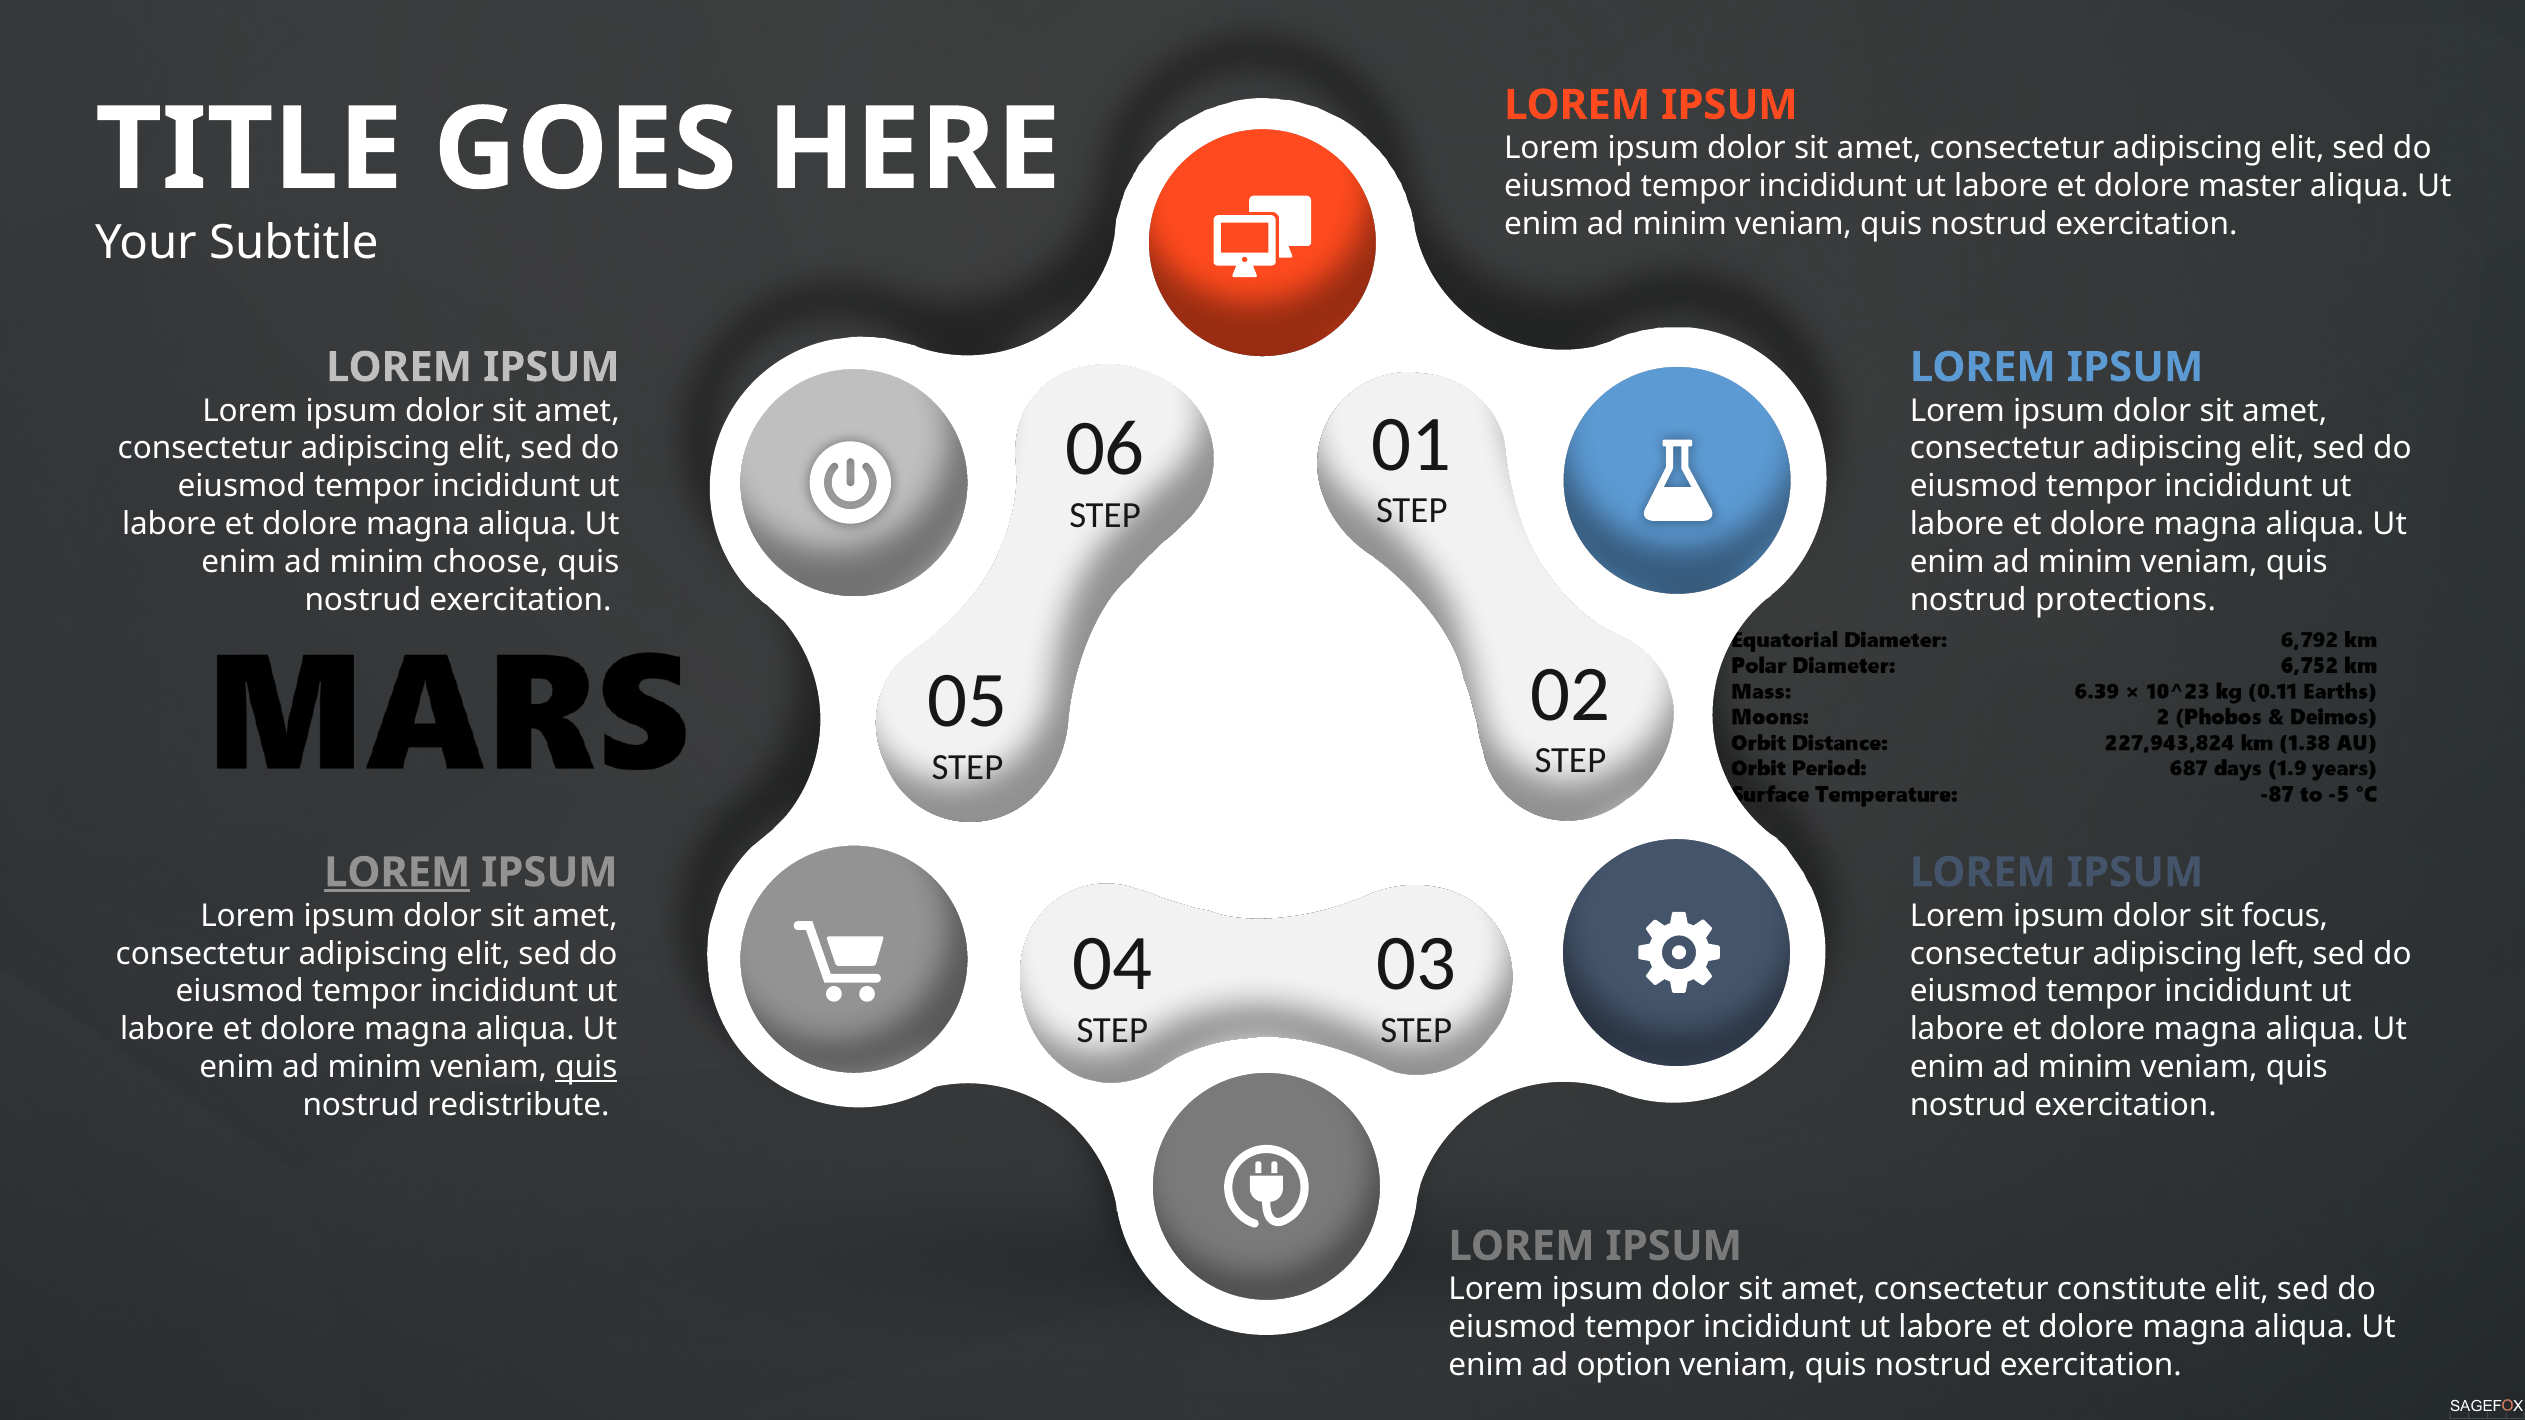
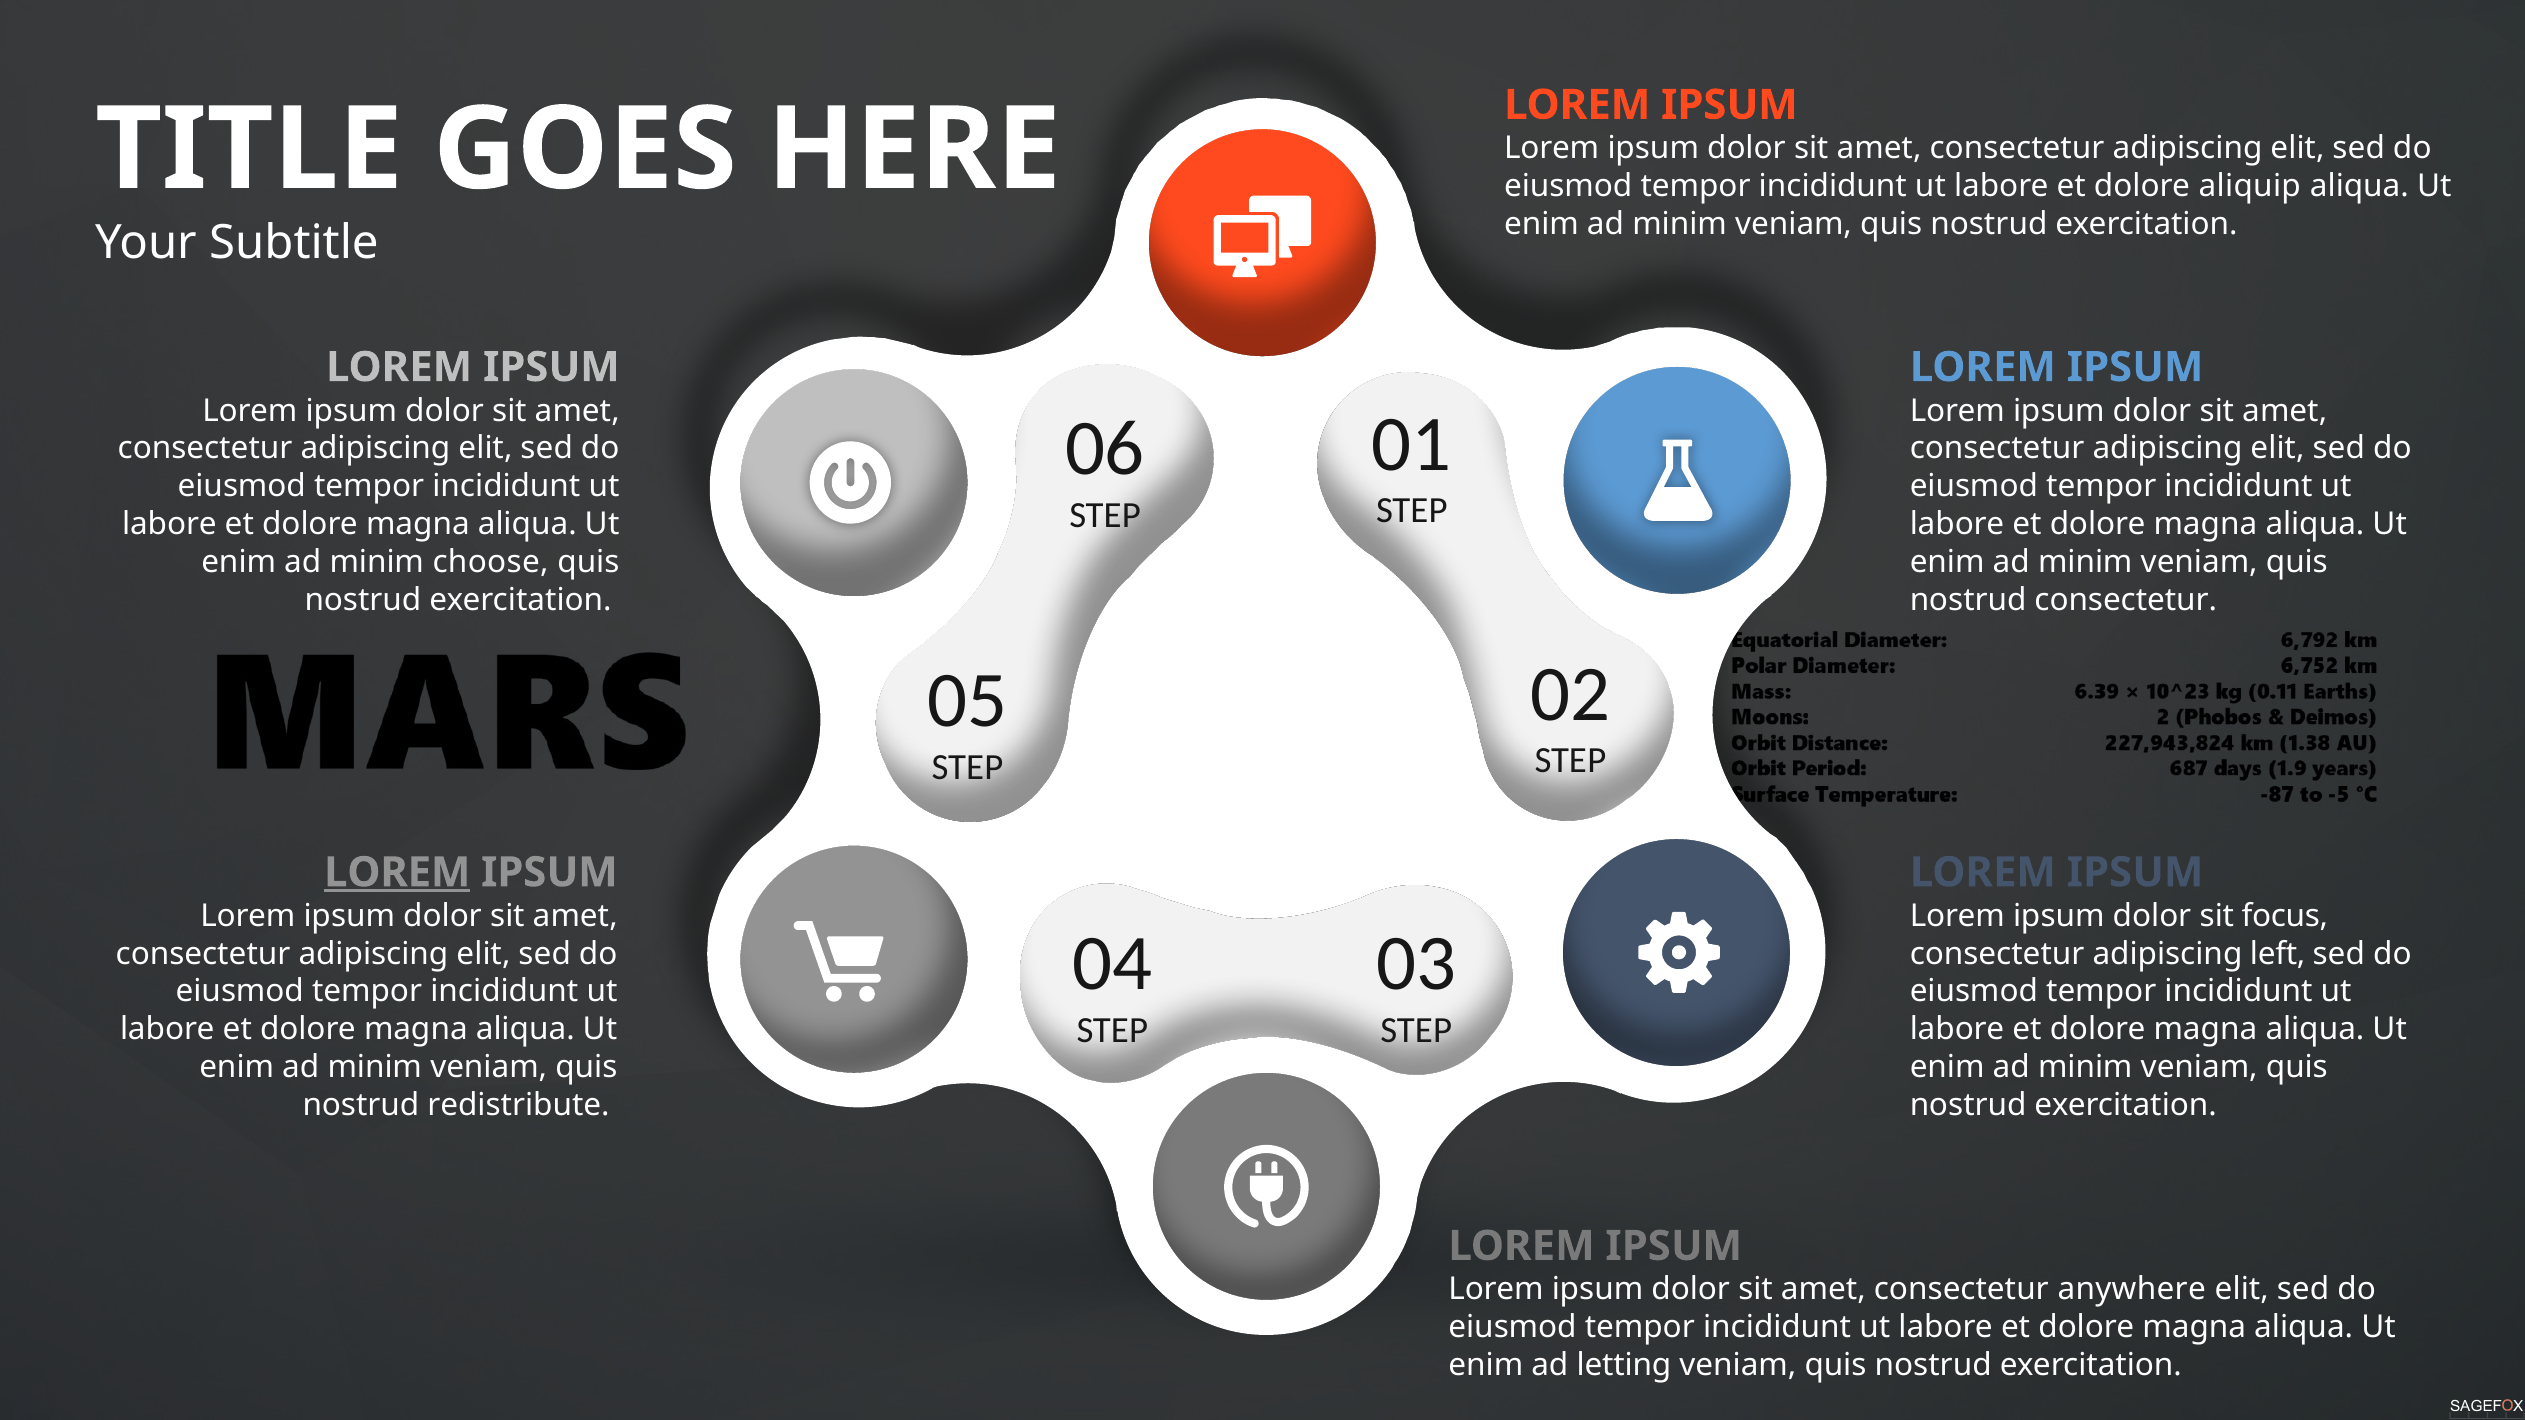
master: master -> aliquip (2250, 186)
nostrud protections: protections -> consectetur (2126, 600)
quis underline: present -> none (586, 1068)
constitute: constitute -> anywhere (2132, 1290)
option: option -> letting (1624, 1366)
